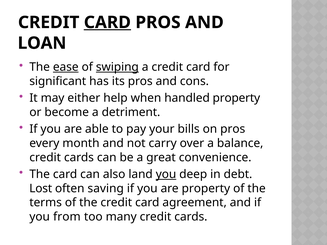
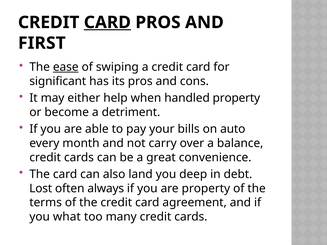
LOAN: LOAN -> FIRST (42, 43)
swiping underline: present -> none (117, 67)
on pros: pros -> auto (233, 129)
you underline: present -> none (166, 174)
saving: saving -> always (106, 189)
from: from -> what (67, 217)
